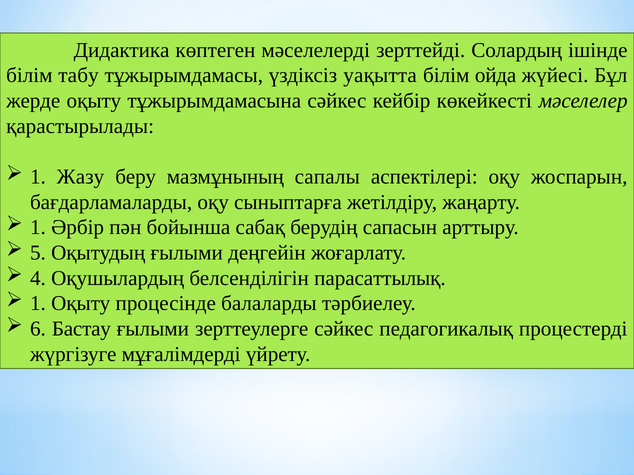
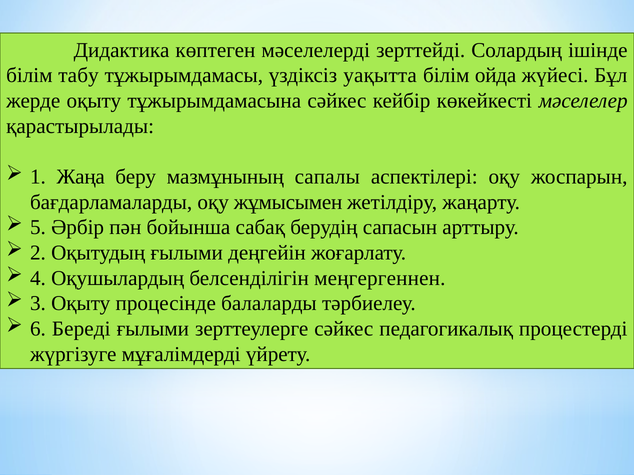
Жазу: Жазу -> Жаңа (81, 177)
сыныптарға: сыныптарға -> жұмысымен (288, 202)
1: 1 -> 5 (38, 228)
5: 5 -> 2 (38, 253)
парасаттылық: парасаттылық -> меңгергеннен (380, 278)
1: 1 -> 3 (38, 304)
Бастау: Бастау -> Береді (81, 329)
